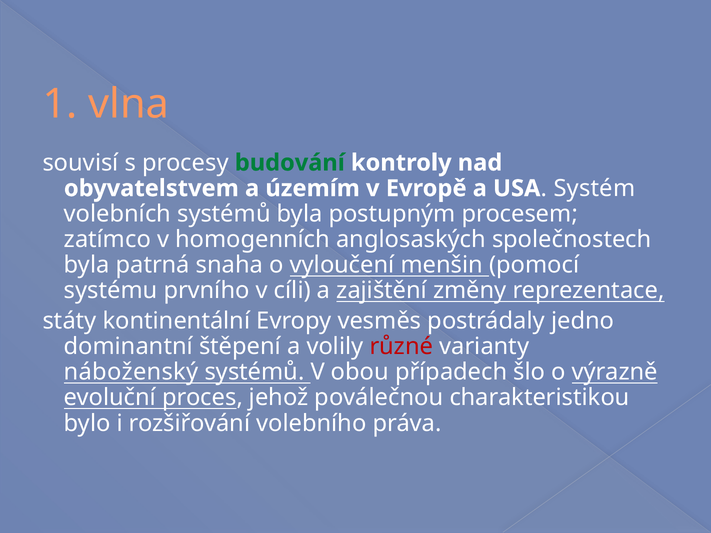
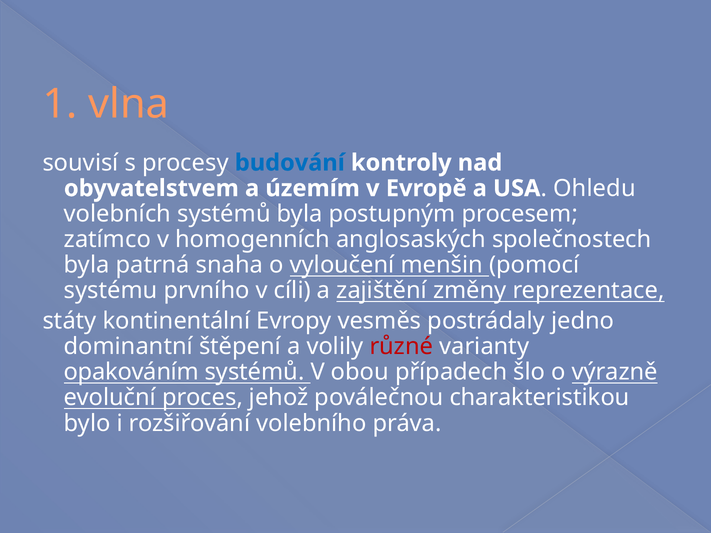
budování colour: green -> blue (290, 163)
Systém: Systém -> Ohledu (594, 188)
náboženský: náboženský -> opakováním (131, 372)
